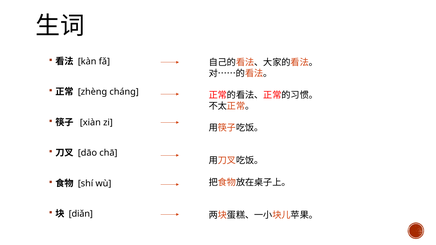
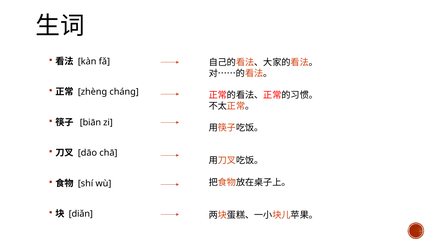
xiàn: xiàn -> biān (90, 123)
